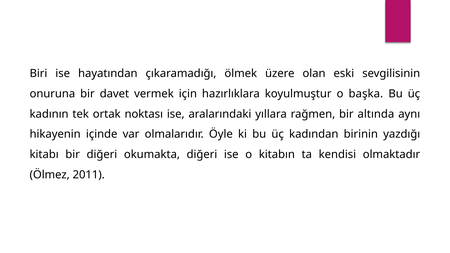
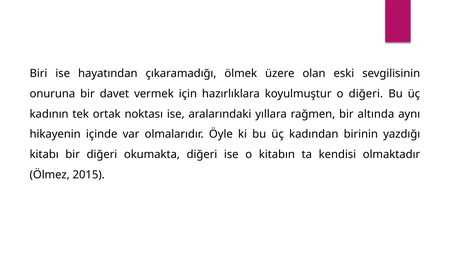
o başka: başka -> diğeri (366, 94)
2011: 2011 -> 2015 (89, 175)
